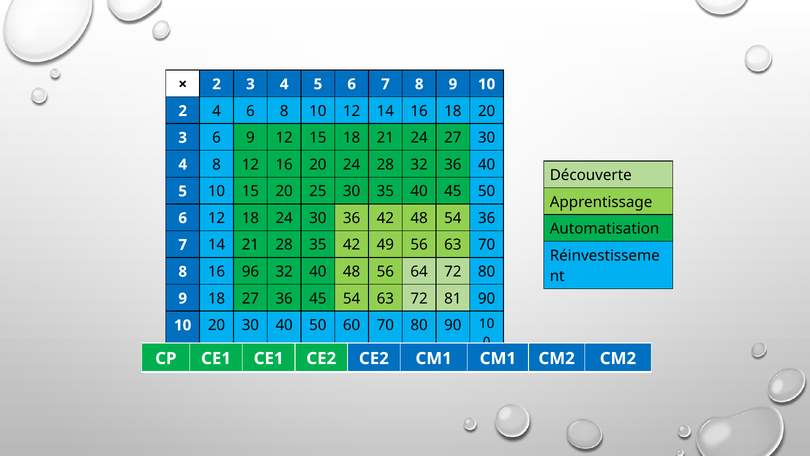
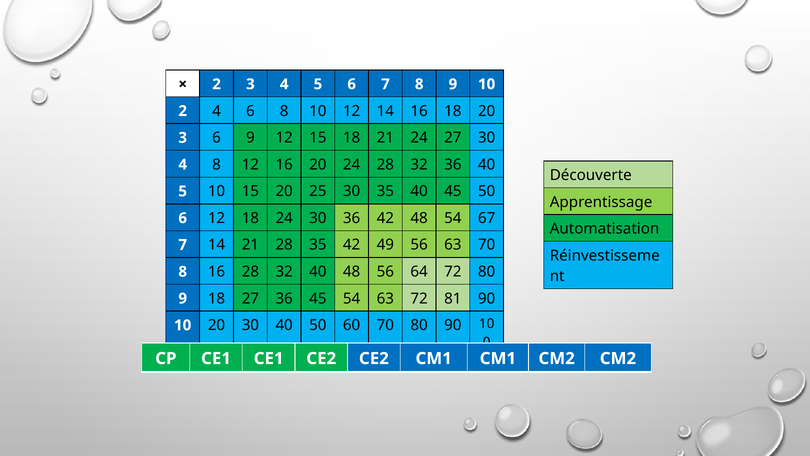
54 36: 36 -> 67 (487, 218)
16 96: 96 -> 28 (250, 271)
